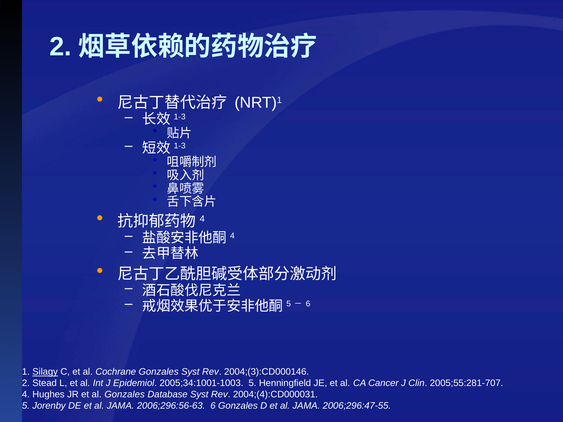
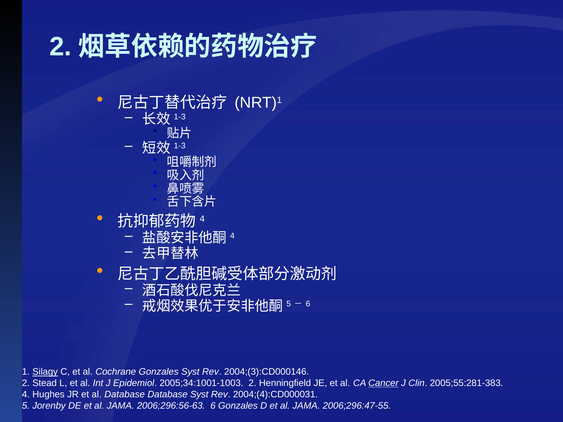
2005;34:1001-1003 5: 5 -> 2 (252, 383)
Cancer underline: none -> present (383, 383)
2005;55:281-707: 2005;55:281-707 -> 2005;55:281-383 (467, 383)
al Gonzales: Gonzales -> Database (125, 395)
